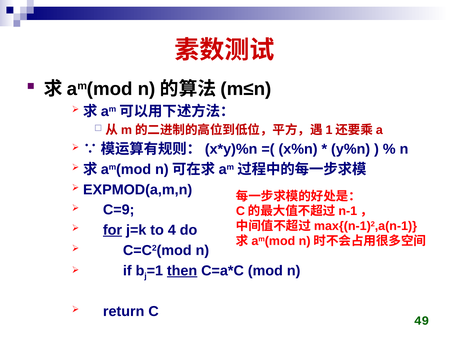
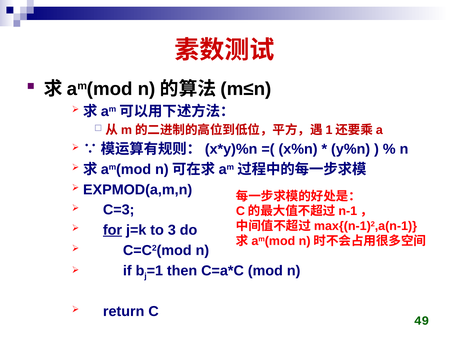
C=9: C=9 -> C=3 (119, 210)
4: 4 -> 3 (172, 230)
then underline: present -> none (182, 270)
